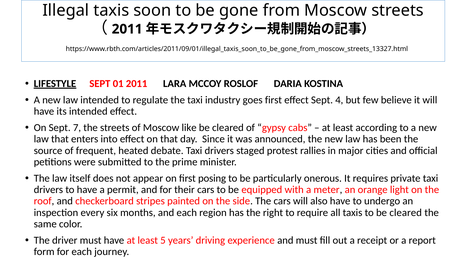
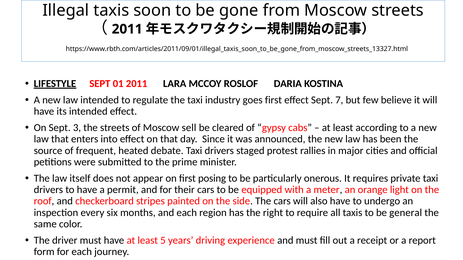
4: 4 -> 7 (339, 100)
7: 7 -> 3 (77, 128)
like: like -> sell (189, 128)
to be cleared: cleared -> general (406, 213)
